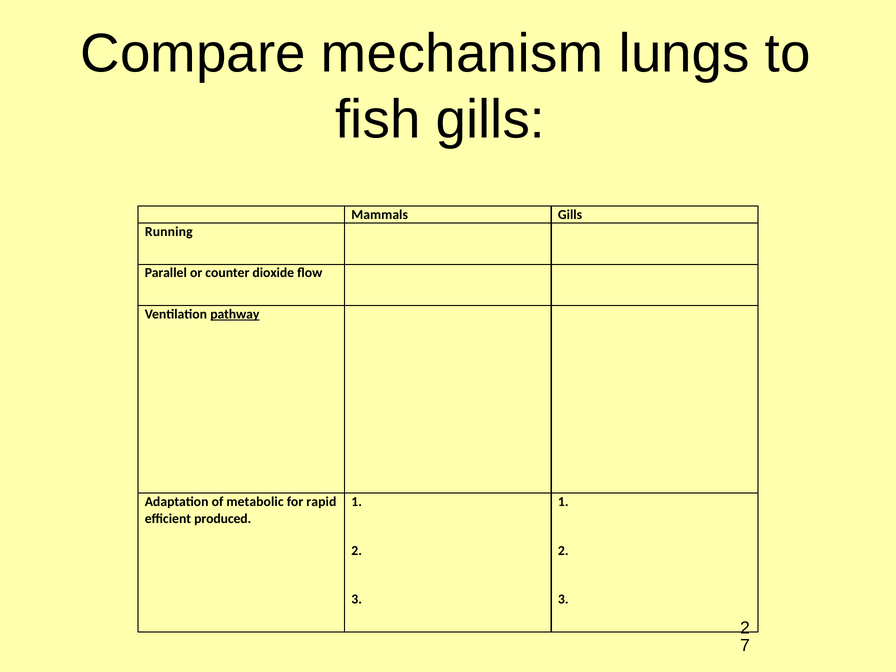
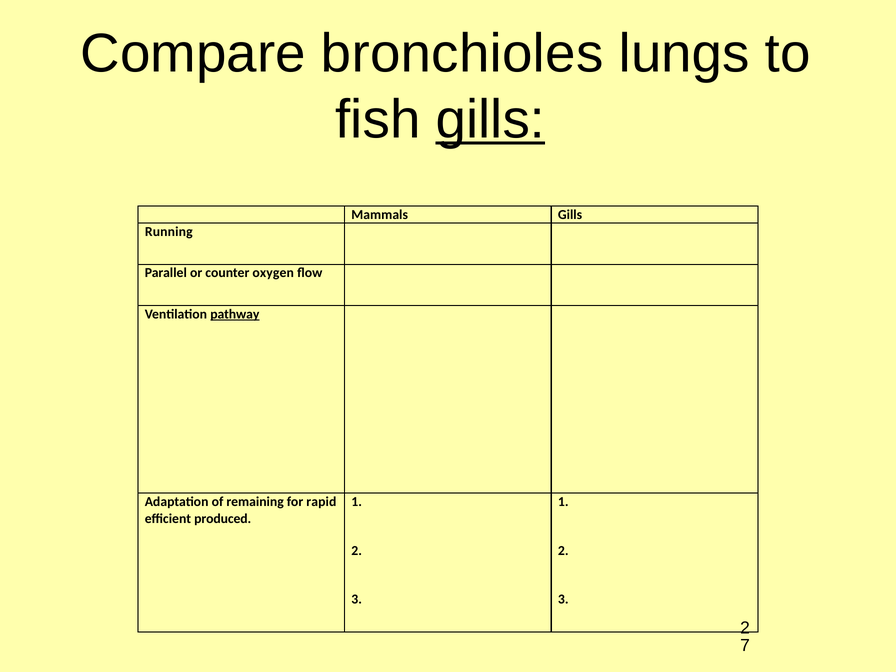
mechanism: mechanism -> bronchioles (462, 54)
gills underline: none -> present (490, 119)
dioxide: dioxide -> oxygen (273, 273)
metabolic: metabolic -> remaining (255, 502)
